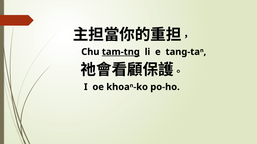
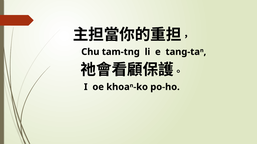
tam-tng underline: present -> none (121, 52)
